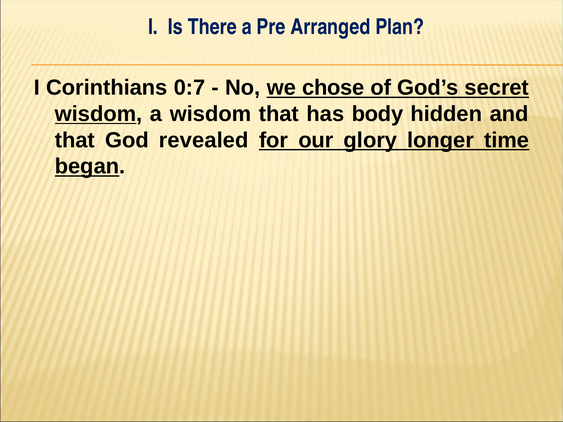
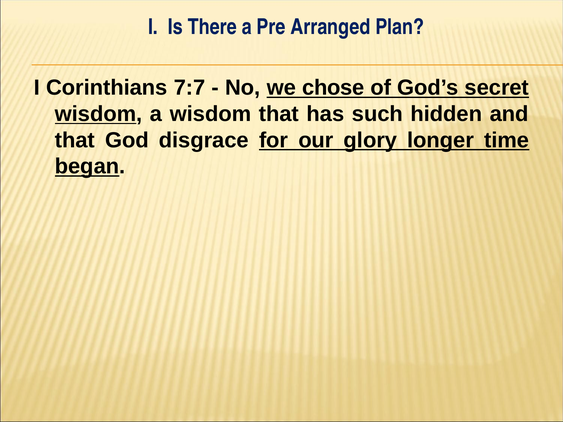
0:7: 0:7 -> 7:7 (190, 88)
body: body -> such (377, 114)
revealed: revealed -> disgrace (204, 140)
